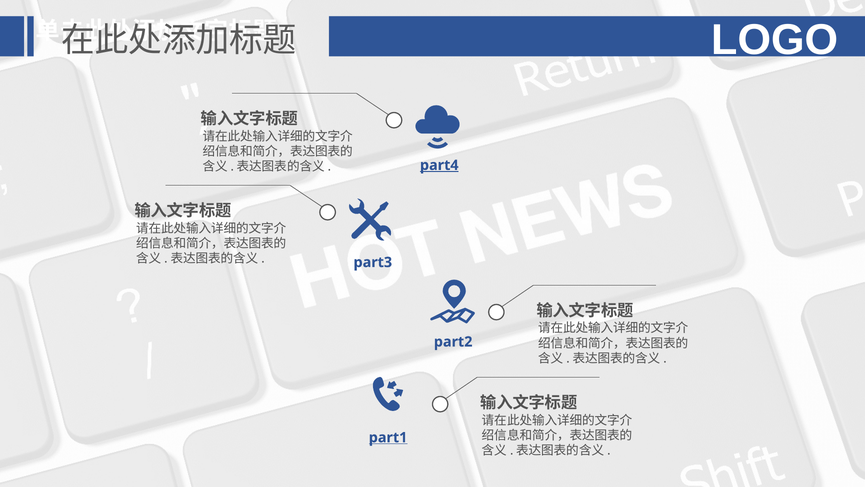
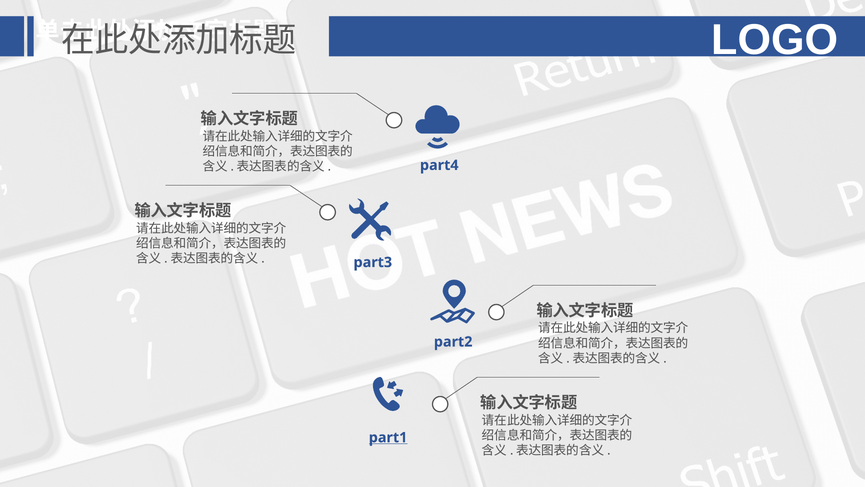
part4 underline: present -> none (439, 165)
